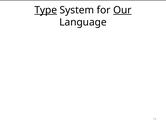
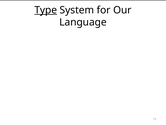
Our underline: present -> none (122, 10)
